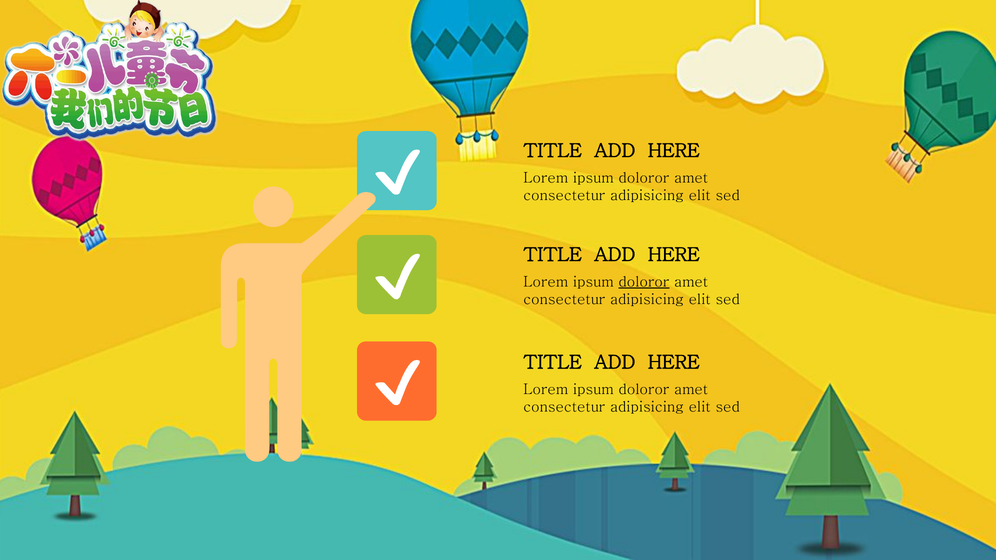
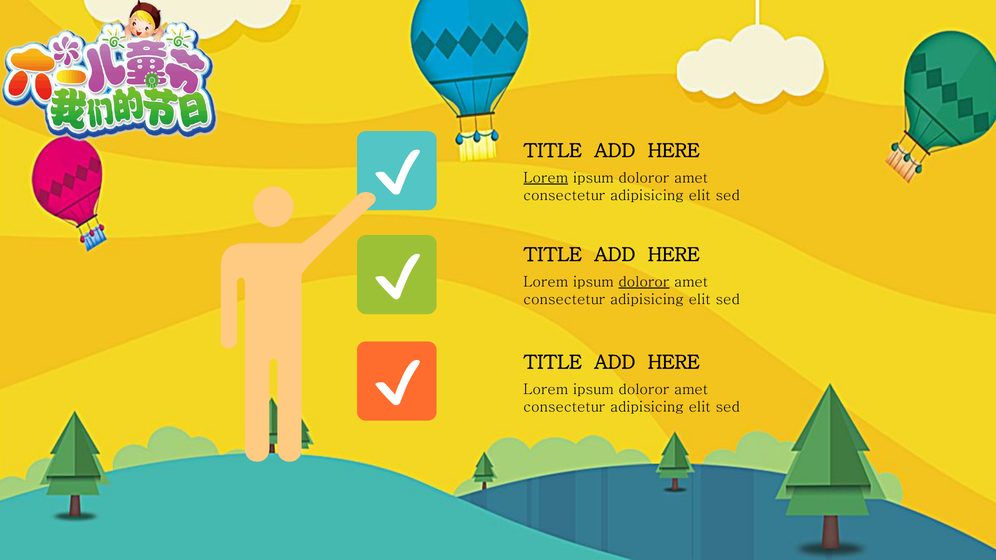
Lorem underline: none -> present (546, 178)
